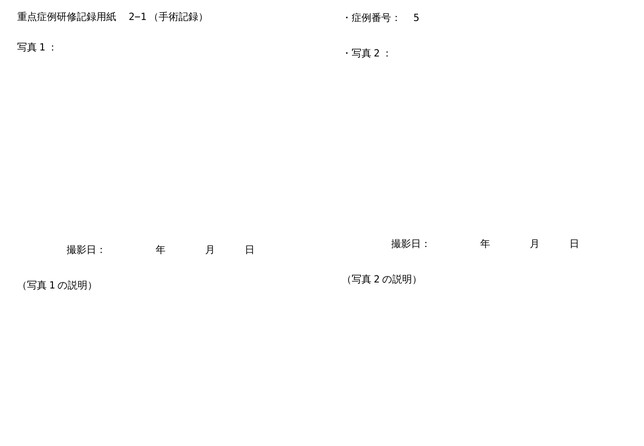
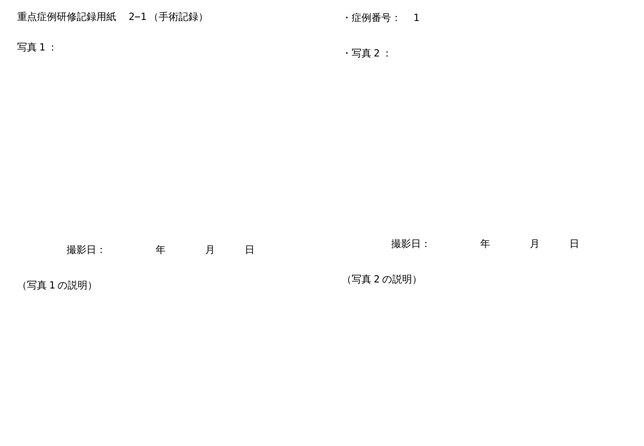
5: 5 -> 1 (416, 18)
